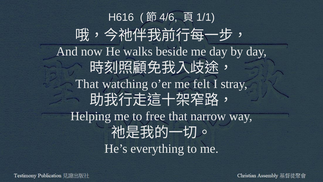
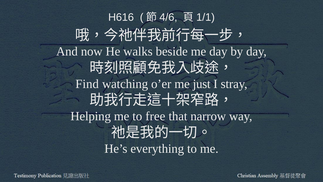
That: That -> Find (87, 84)
felt: felt -> just (202, 84)
